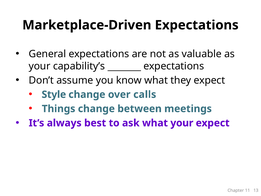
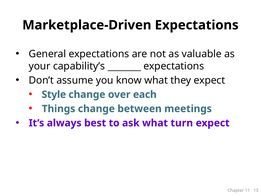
calls: calls -> each (145, 94)
what your: your -> turn (182, 123)
